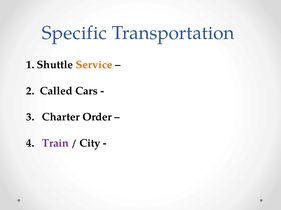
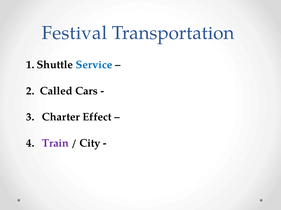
Specific: Specific -> Festival (74, 33)
Service colour: orange -> blue (94, 65)
Order: Order -> Effect (97, 117)
